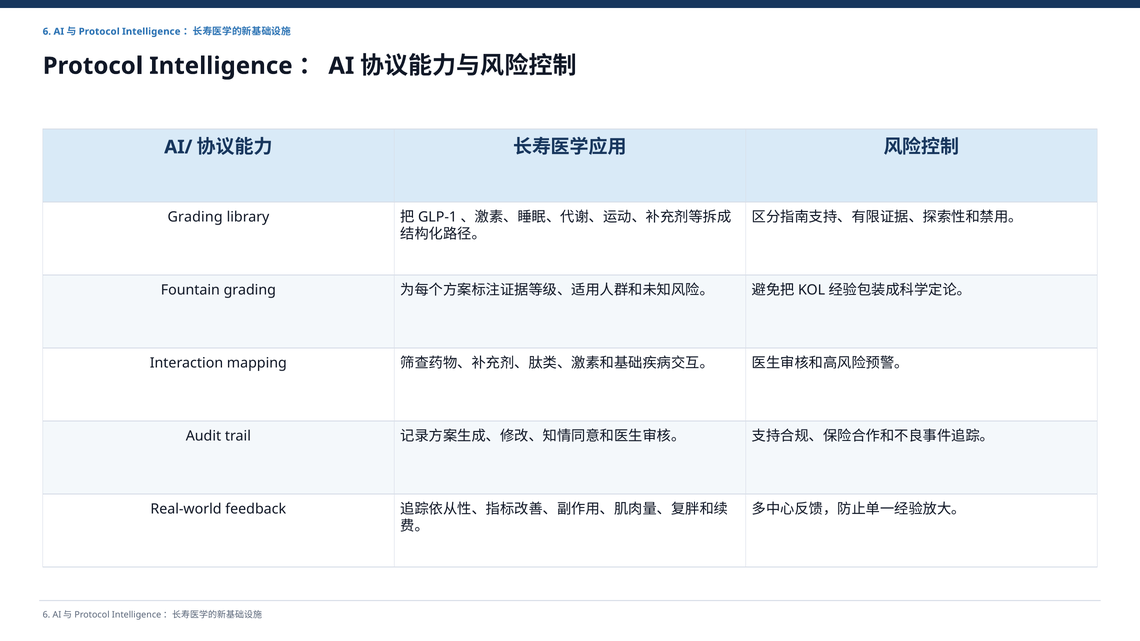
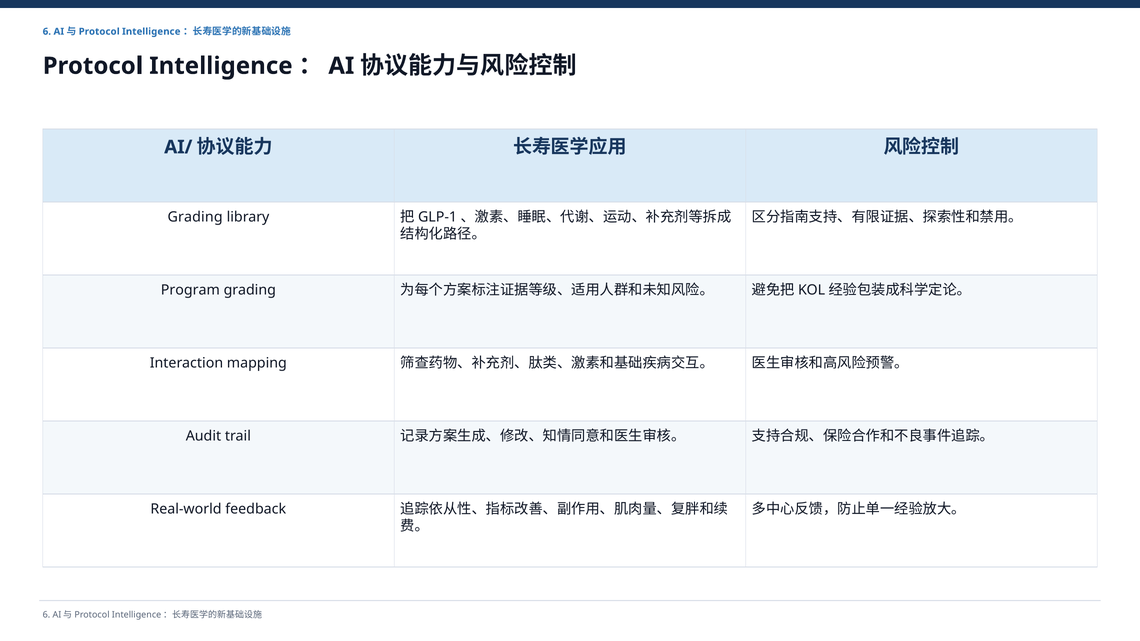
Fountain: Fountain -> Program (190, 290)
